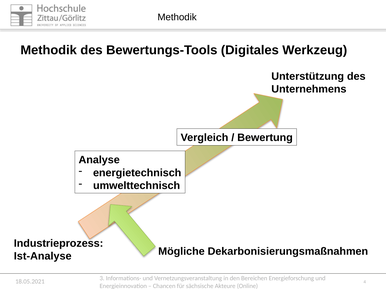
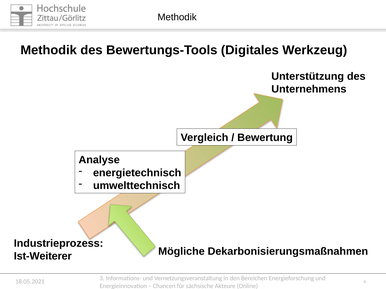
Ist-Analyse: Ist-Analyse -> Ist-Weiterer (43, 257)
